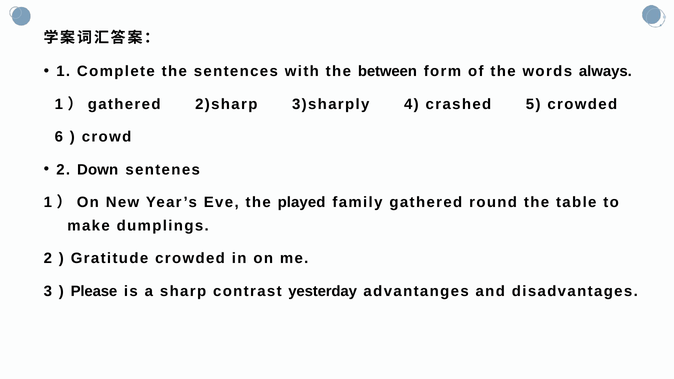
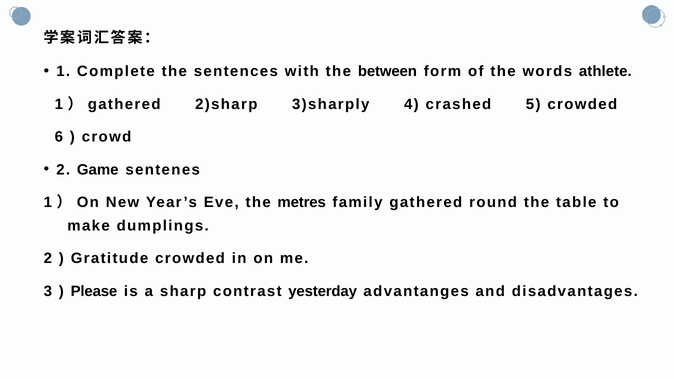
always: always -> athlete (605, 72)
Down: Down -> Game (98, 170)
played: played -> metres (302, 202)
